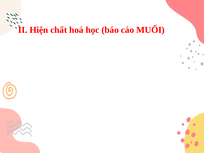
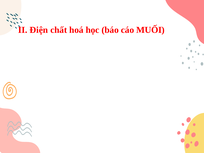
Hiện: Hiện -> Điện (39, 30)
